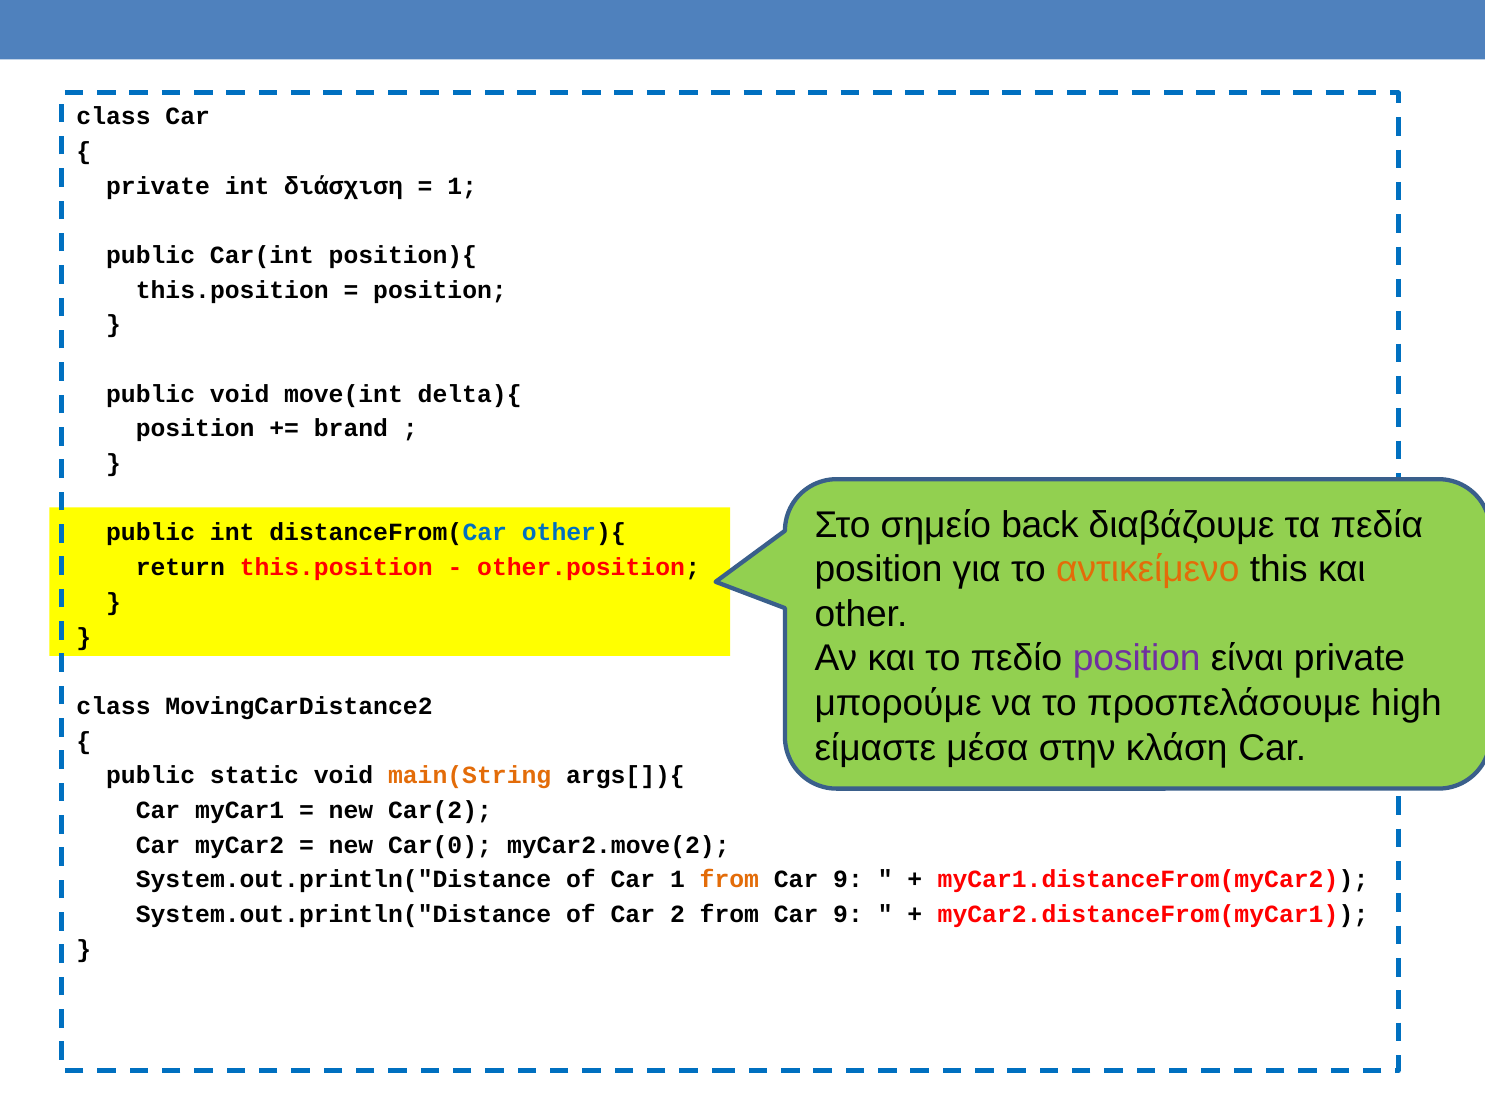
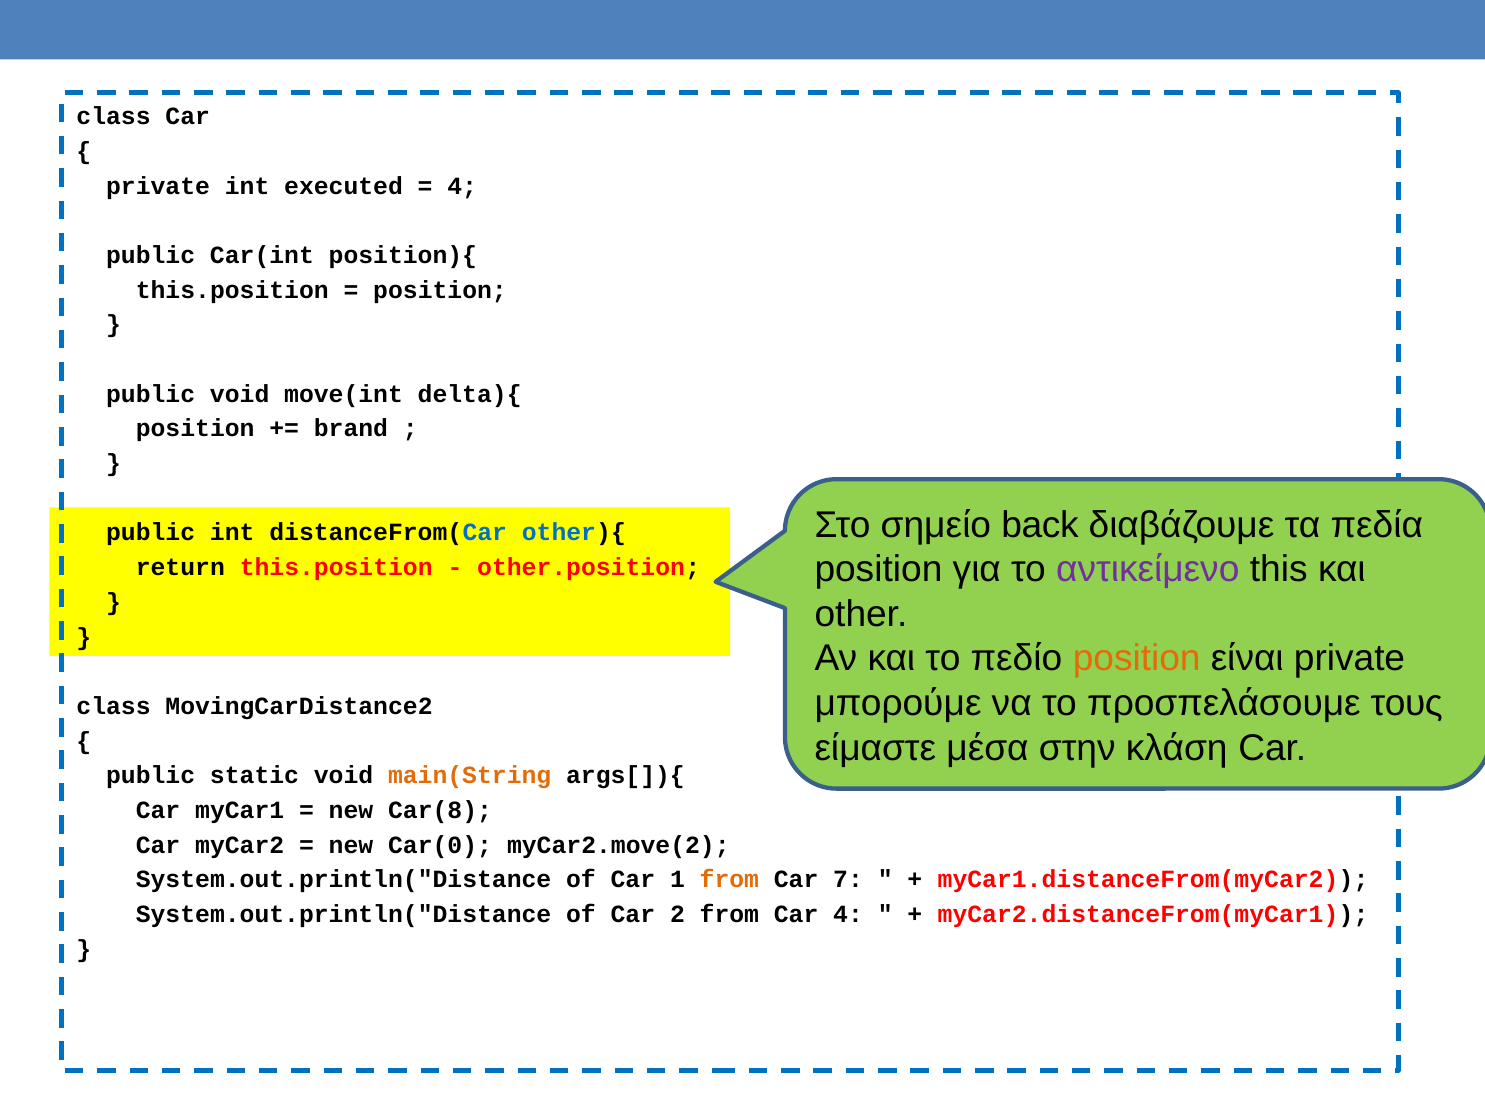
διάσχιση: διάσχιση -> executed (344, 186)
1: 1 -> 4 (462, 186)
αντικείμενο colour: orange -> purple (1148, 569)
position colour: purple -> orange (1137, 659)
high: high -> τους (1407, 703)
Car(2: Car(2 -> Car(8 (440, 810)
9: 9 -> 7 (848, 879)
2 from Car 9: 9 -> 4 (848, 914)
